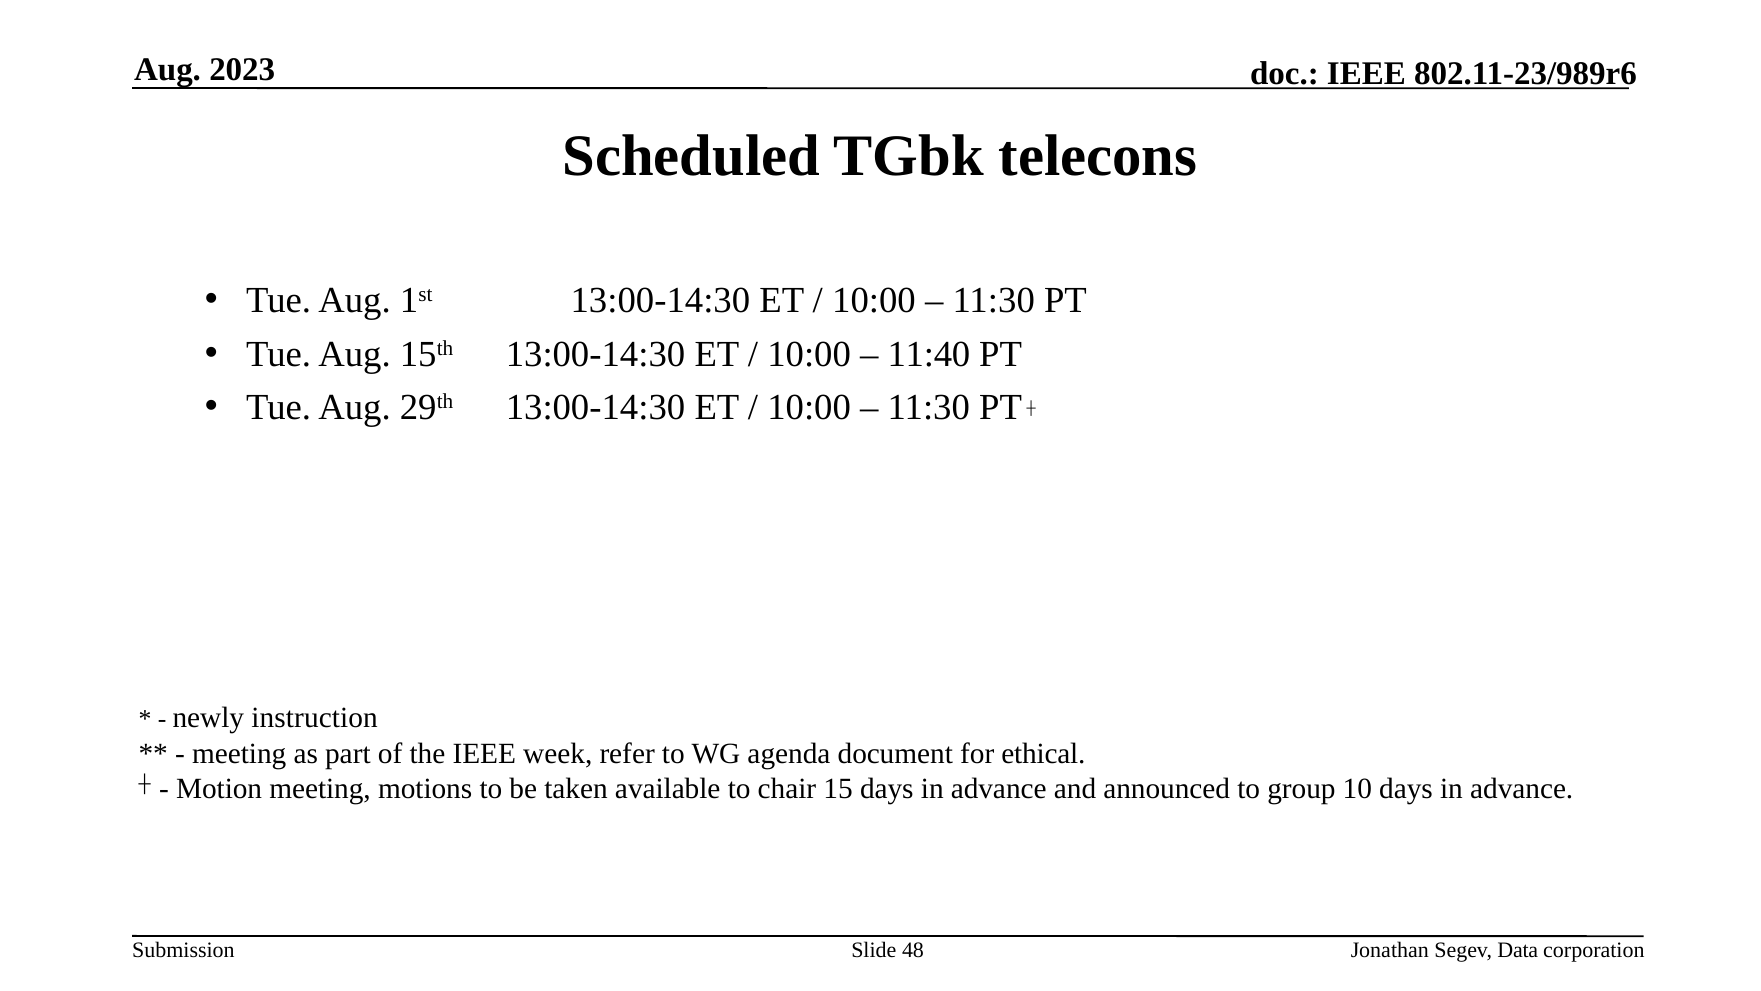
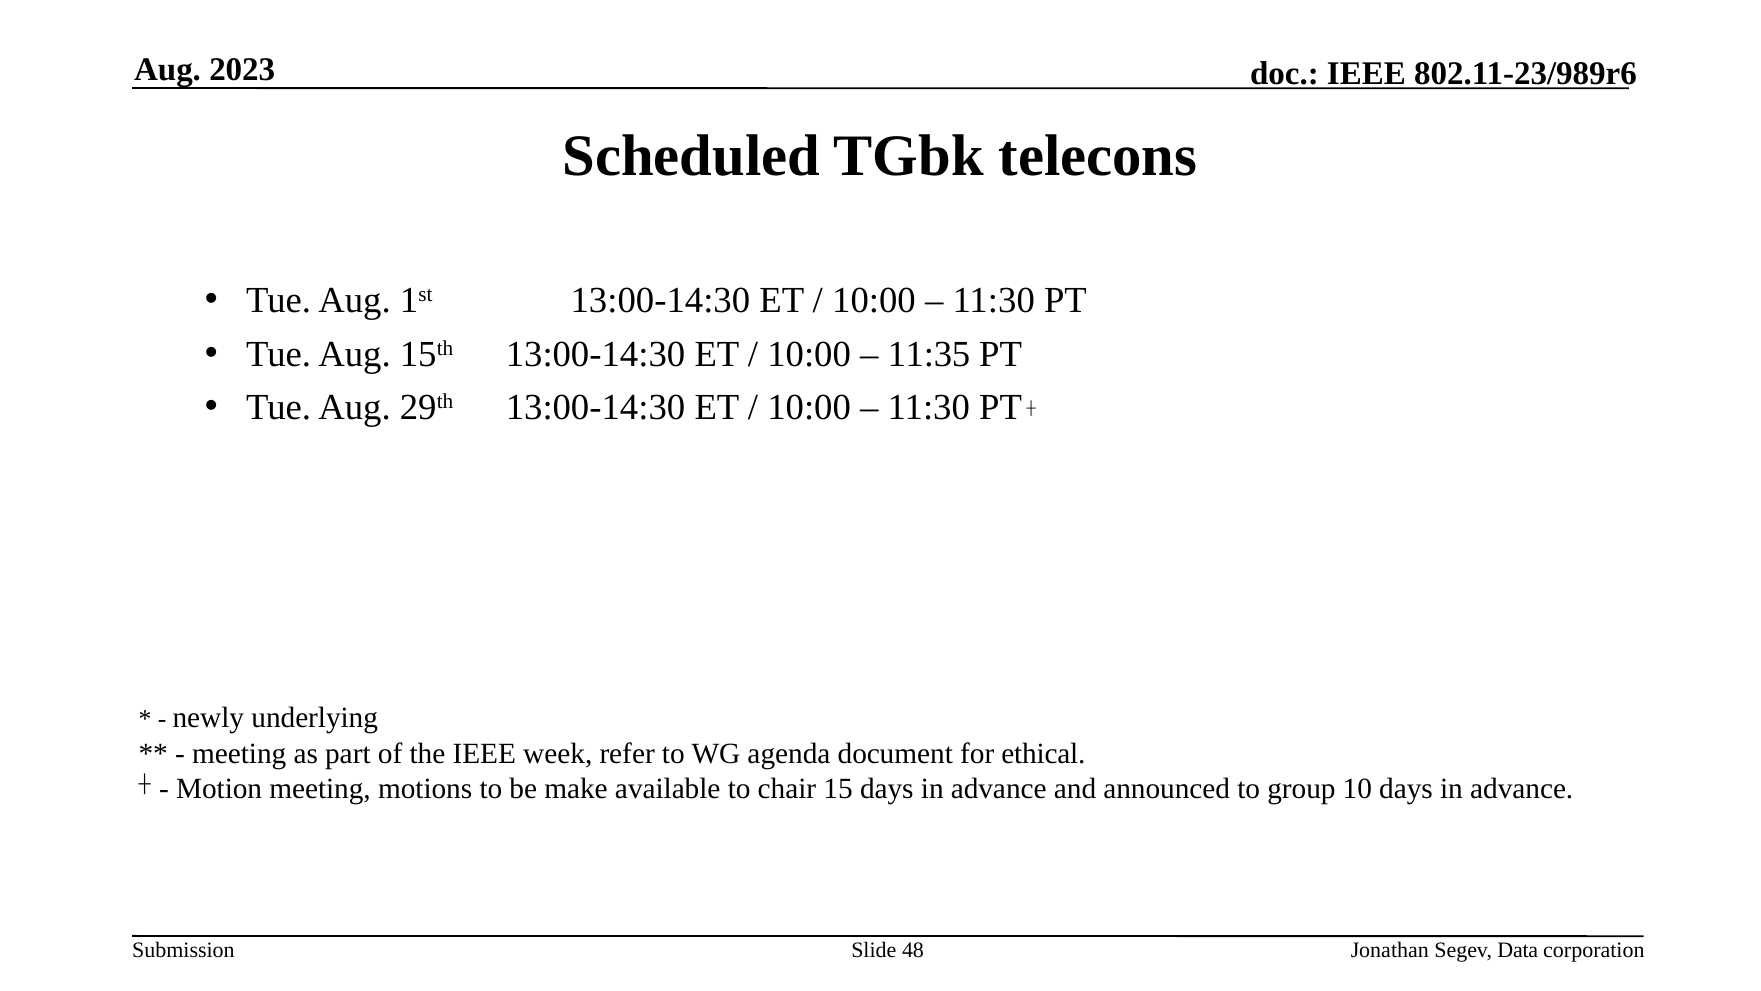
11:40: 11:40 -> 11:35 (929, 354)
instruction: instruction -> underlying (315, 718)
taken: taken -> make (576, 788)
